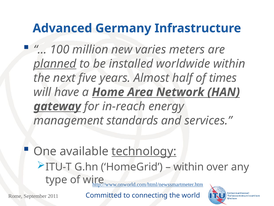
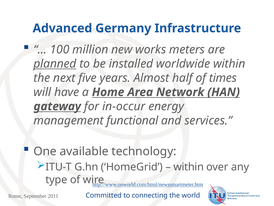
varies: varies -> works (151, 49)
in-reach: in-reach -> in-occur (124, 106)
standards: standards -> functional (132, 120)
technology underline: present -> none (144, 151)
